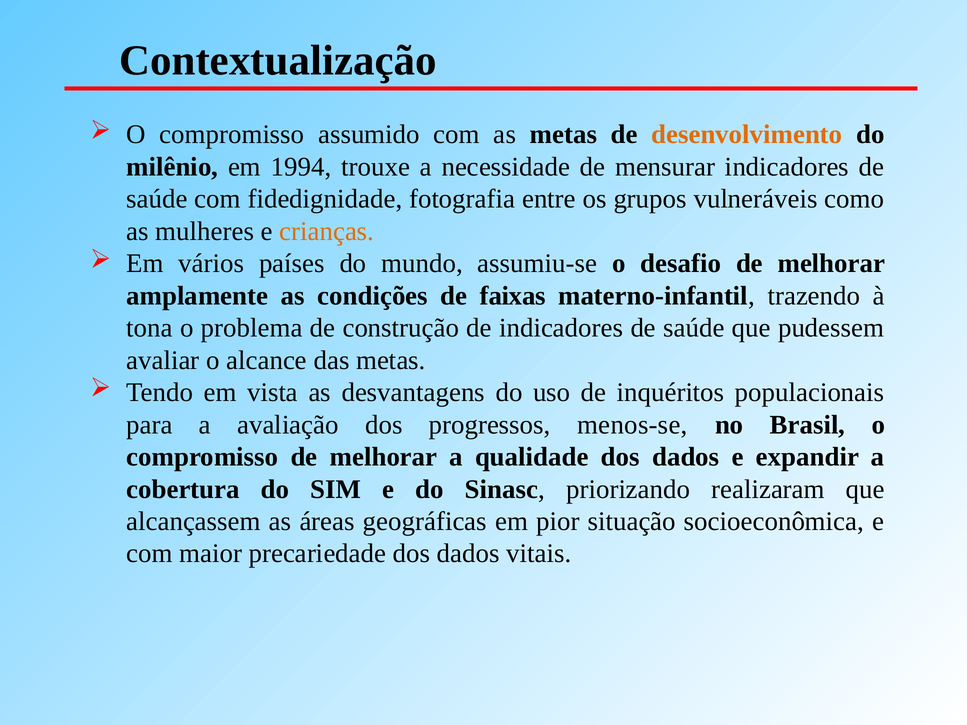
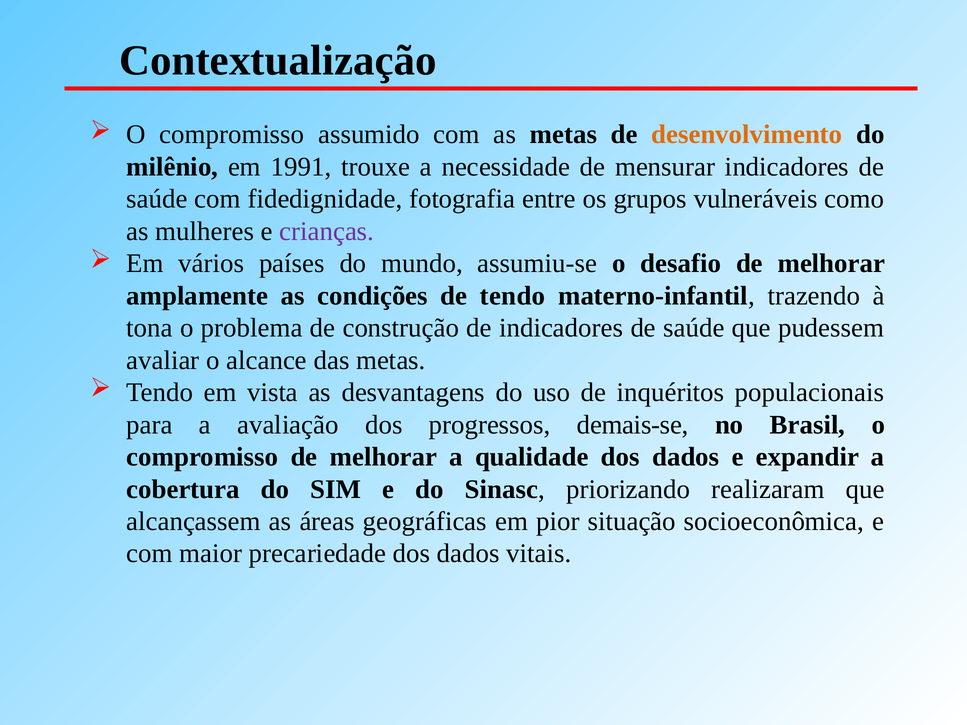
1994: 1994 -> 1991 (301, 167)
crianças colour: orange -> purple (327, 231)
de faixas: faixas -> tendo (513, 296)
menos-se: menos-se -> demais-se (633, 425)
